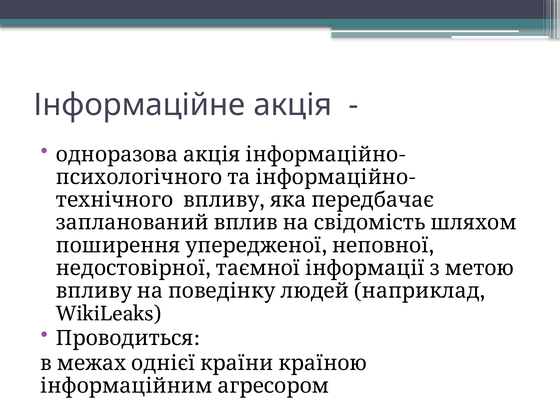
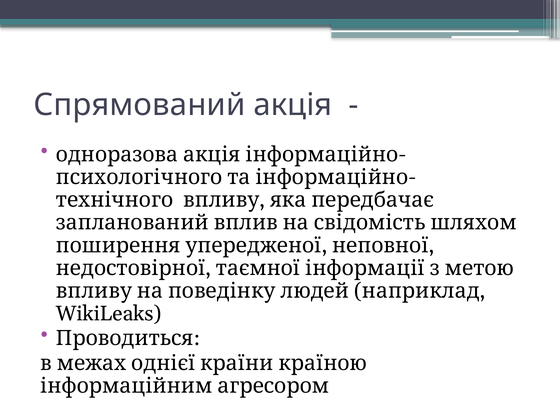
Інформаційне: Інформаційне -> Спрямований (139, 105)
